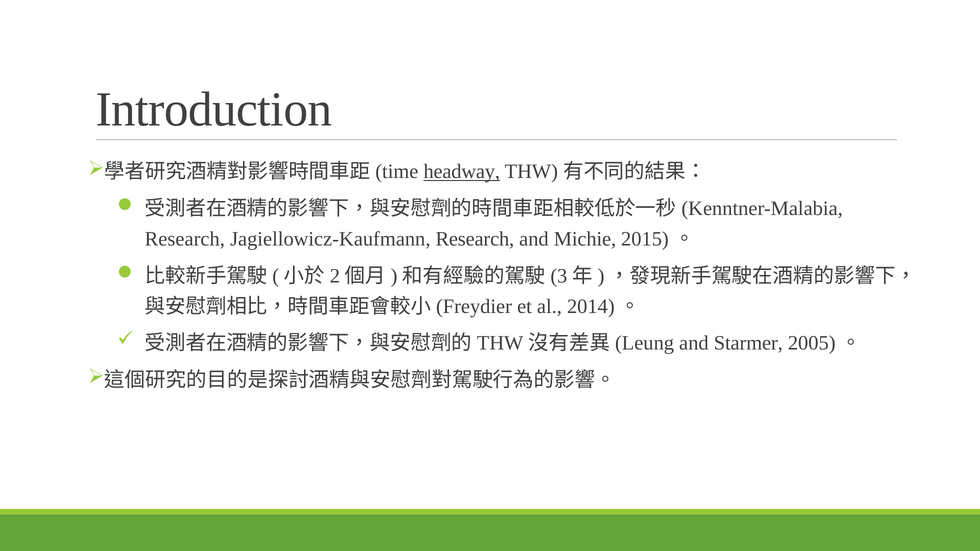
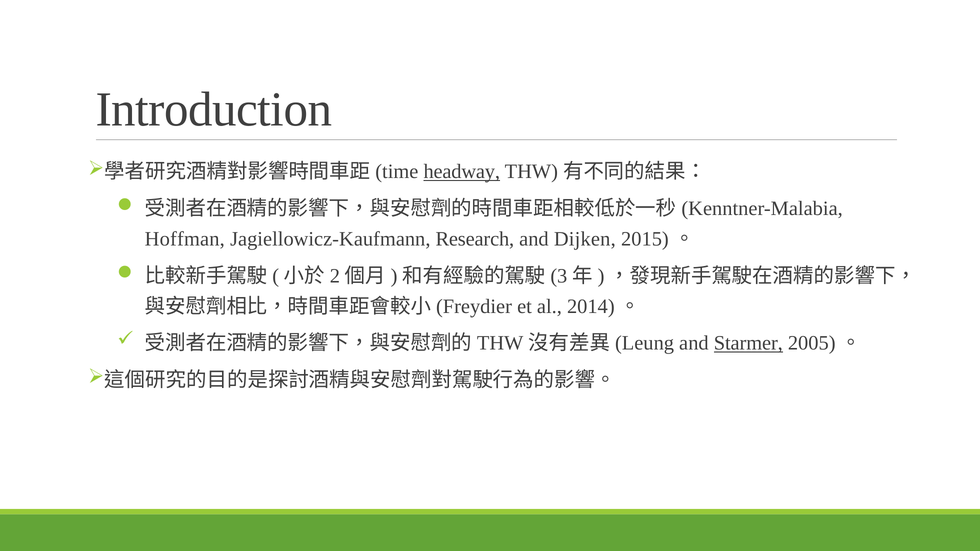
Research: Research -> Hoffman (185, 239)
Michie: Michie -> Dijken (585, 239)
Starmer underline: none -> present (748, 343)
